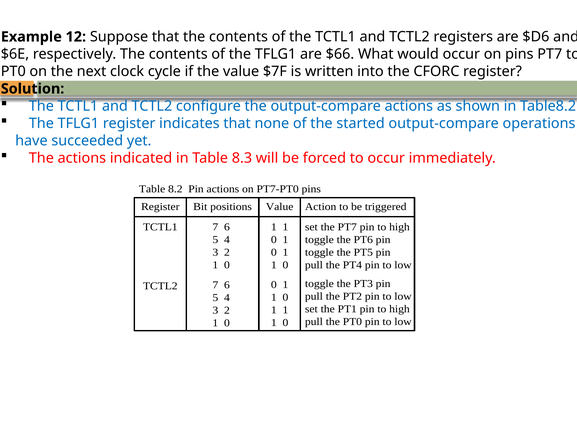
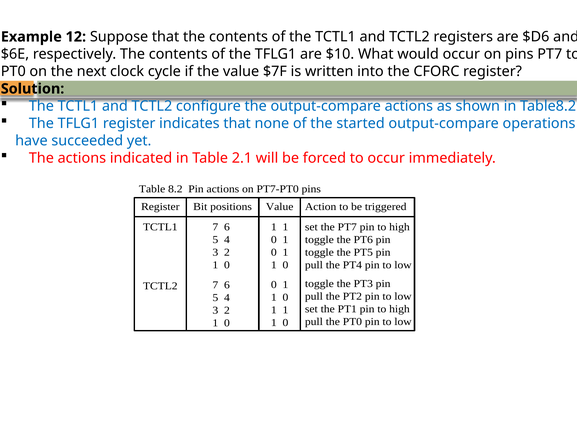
$66: $66 -> $10 (340, 54)
8.3: 8.3 -> 2.1 (242, 158)
